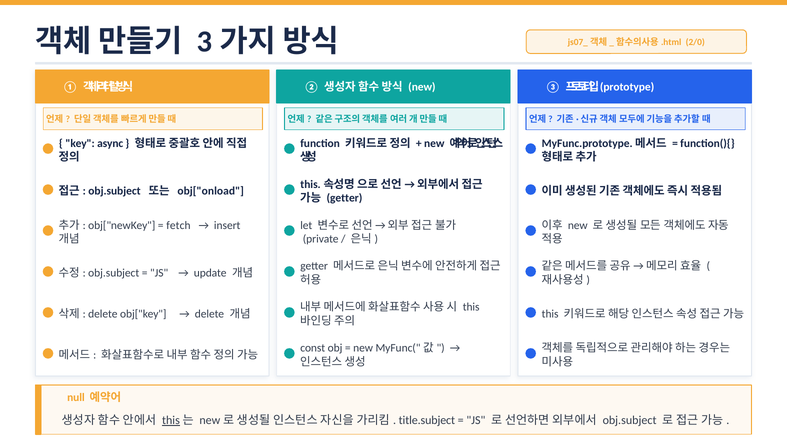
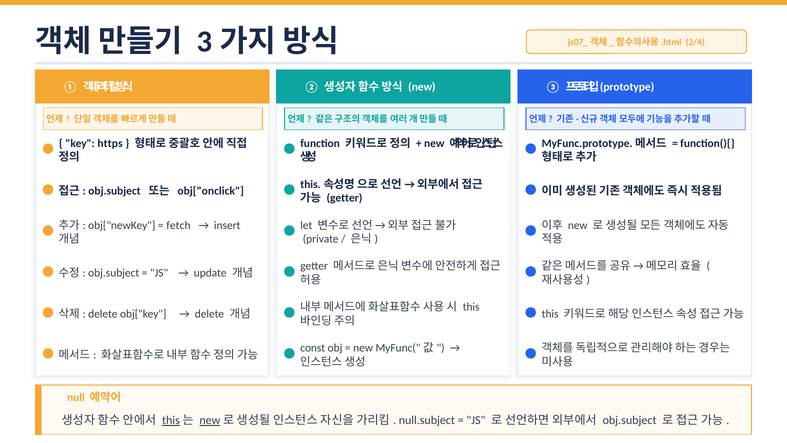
2/0: 2/0 -> 2/4 (695, 42)
async: async -> https (110, 143)
obj["onload: obj["onload -> obj["onclick (211, 191)
new underline: none -> present (210, 420)
title.subject: title.subject -> null.subject (427, 420)
